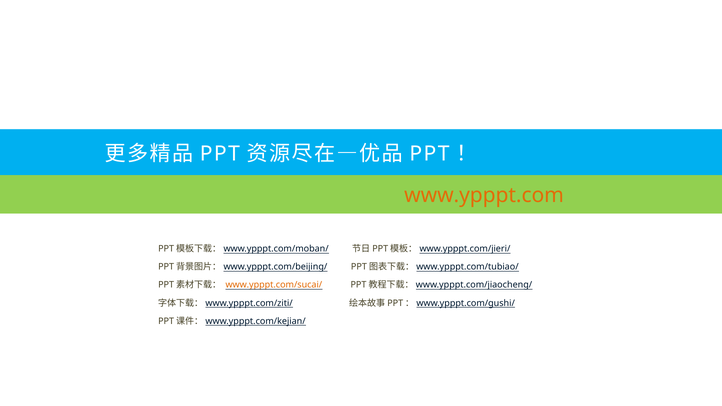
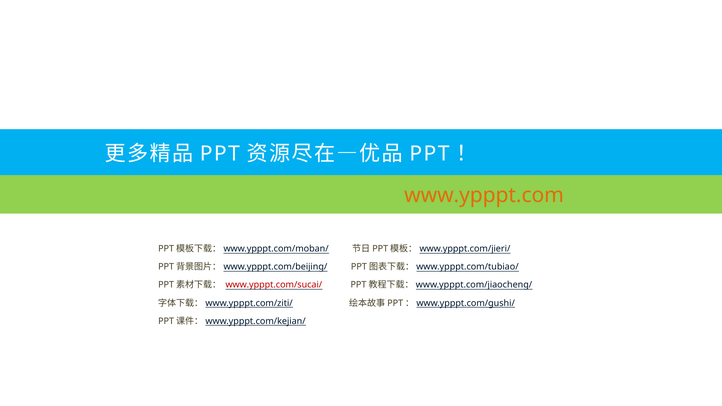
www.ypppt.com/sucai/ colour: orange -> red (274, 285)
